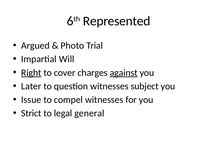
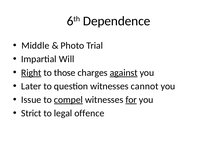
Represented: Represented -> Dependence (117, 21)
Argued: Argued -> Middle (35, 46)
cover: cover -> those (65, 73)
subject: subject -> cannot (145, 86)
compel underline: none -> present (68, 100)
for underline: none -> present (131, 100)
general: general -> offence (89, 113)
